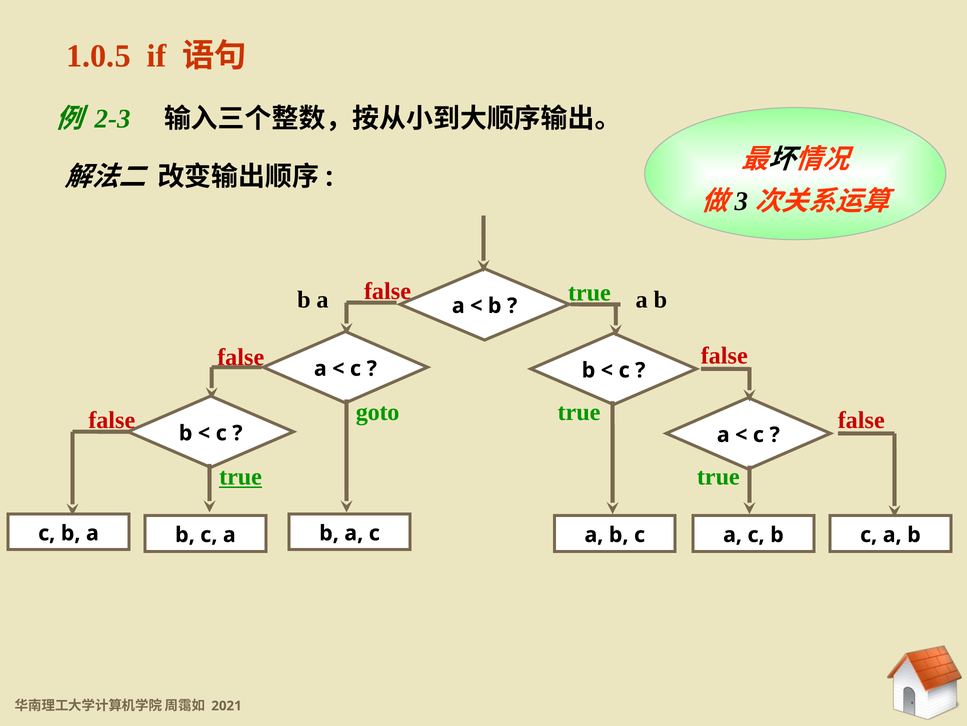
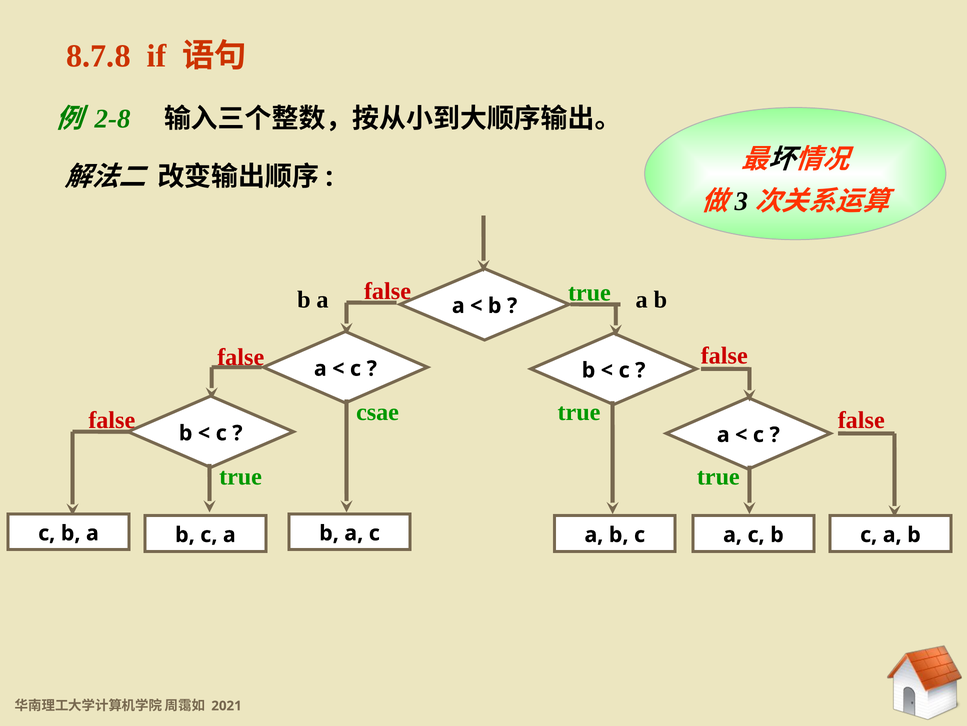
1.0.5: 1.0.5 -> 8.7.8 (98, 56)
2-3: 2-3 -> 2-8 (113, 119)
goto: goto -> csae (378, 412)
true underline: present -> none (241, 476)
